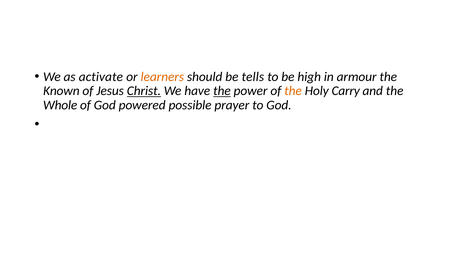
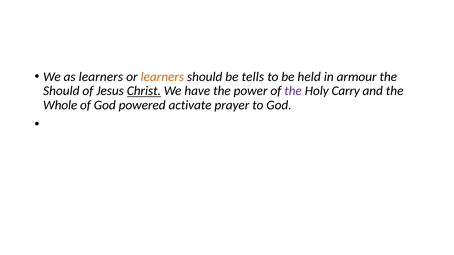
as activate: activate -> learners (101, 77)
high: high -> held (309, 77)
Known: Known -> Should (61, 91)
the underline: present -> none (222, 91)
the colour: orange -> purple (293, 91)
possible: possible -> activate (190, 105)
